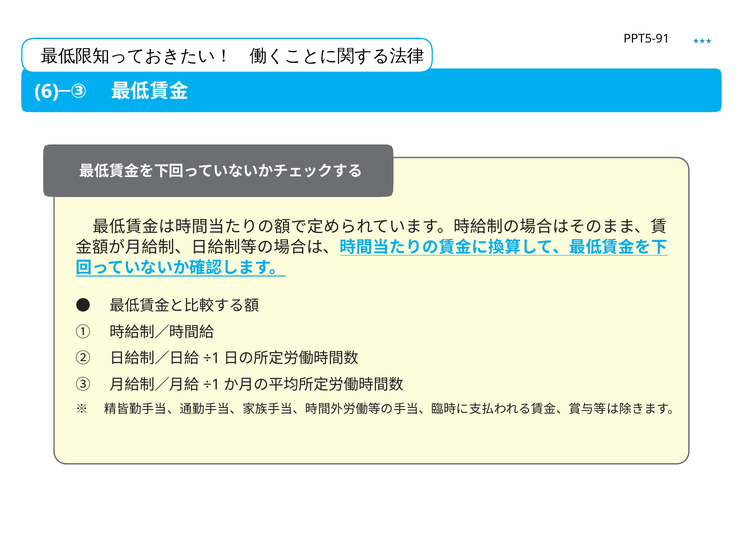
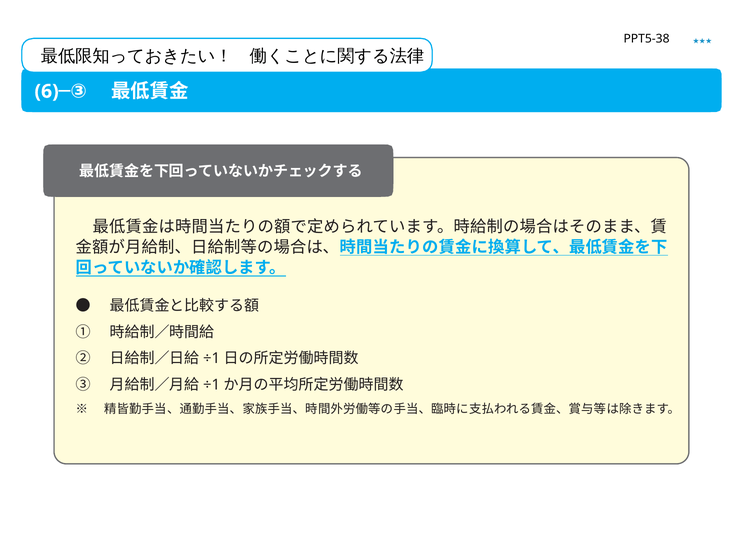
PPT5-91: PPT5-91 -> PPT5-38 (647, 39)
